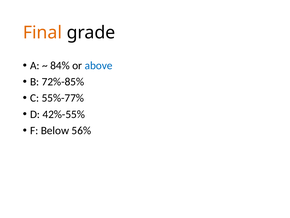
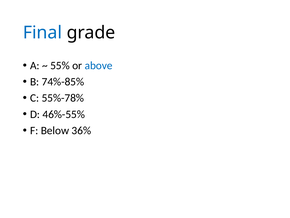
Final colour: orange -> blue (42, 32)
84%: 84% -> 55% (60, 65)
72%-85%: 72%-85% -> 74%-85% (63, 82)
55%-77%: 55%-77% -> 55%-78% (63, 98)
42%-55%: 42%-55% -> 46%-55% (64, 114)
56%: 56% -> 36% (81, 130)
